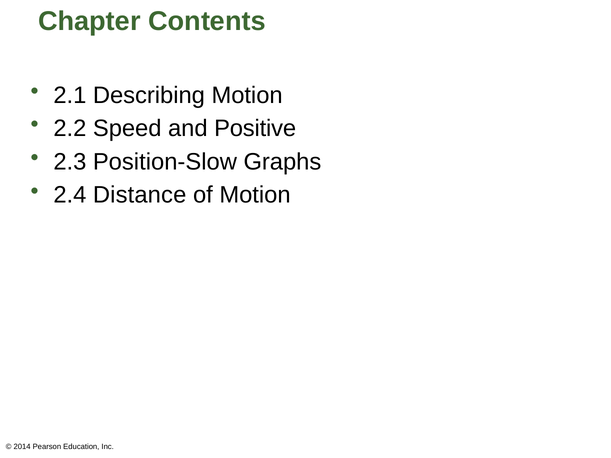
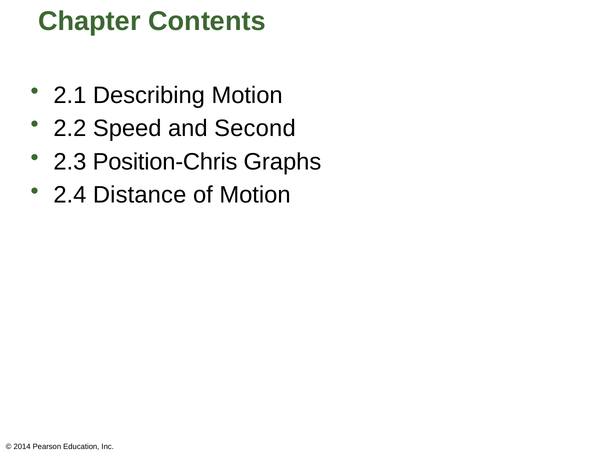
Positive: Positive -> Second (255, 129)
Position-Slow: Position-Slow -> Position-Chris (165, 162)
